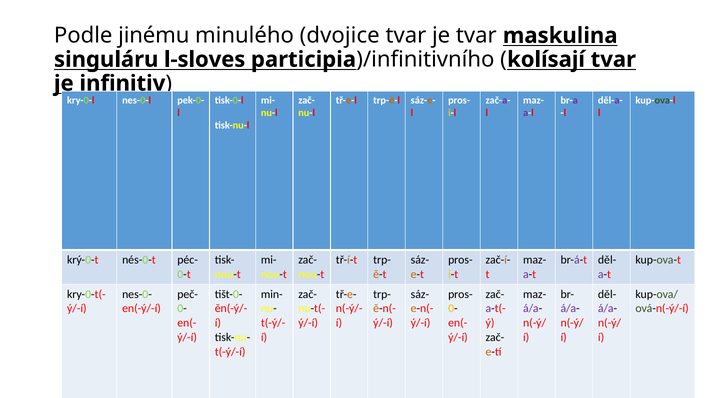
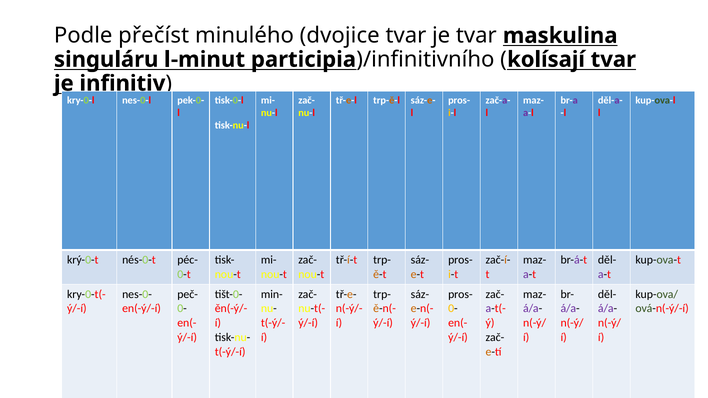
jinému: jinému -> přečíst (154, 36)
l-sloves: l-sloves -> l-minut (205, 60)
